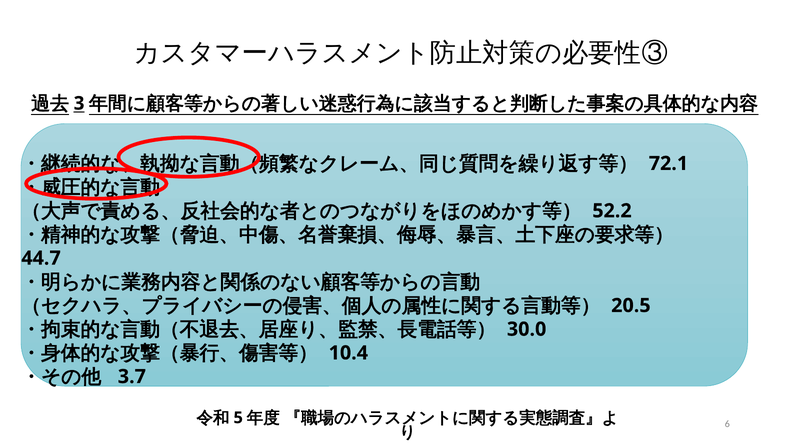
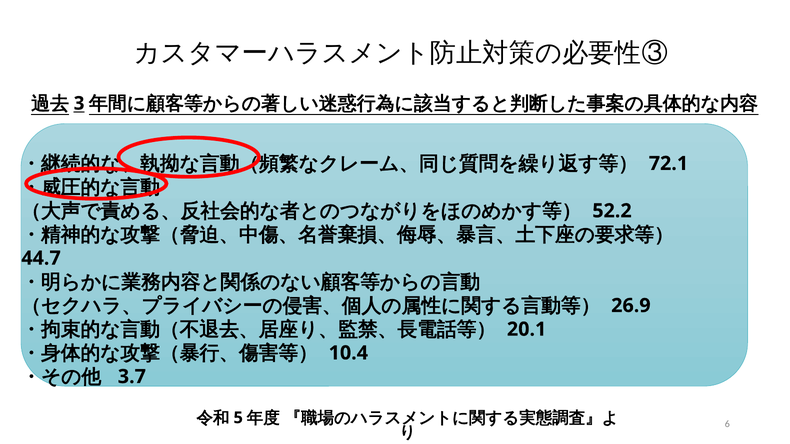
20.5: 20.5 -> 26.9 (631, 306)
30.0: 30.0 -> 20.1 (527, 329)
